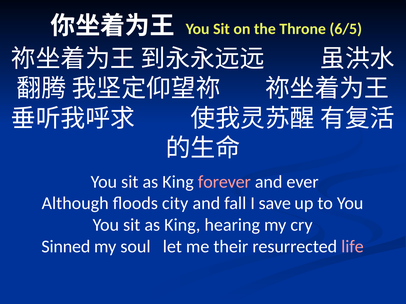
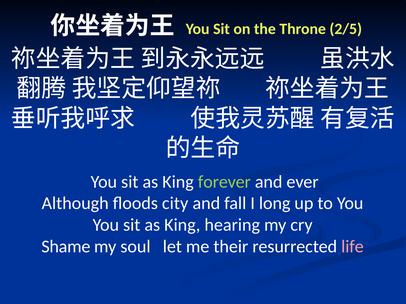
6/5: 6/5 -> 2/5 (346, 29)
forever colour: pink -> light green (224, 182)
save: save -> long (275, 204)
Sinned: Sinned -> Shame (66, 247)
